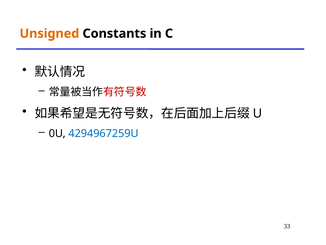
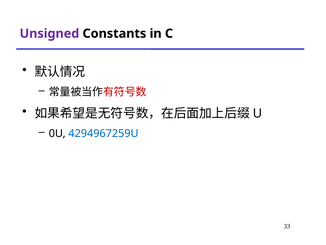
Unsigned colour: orange -> purple (49, 33)
